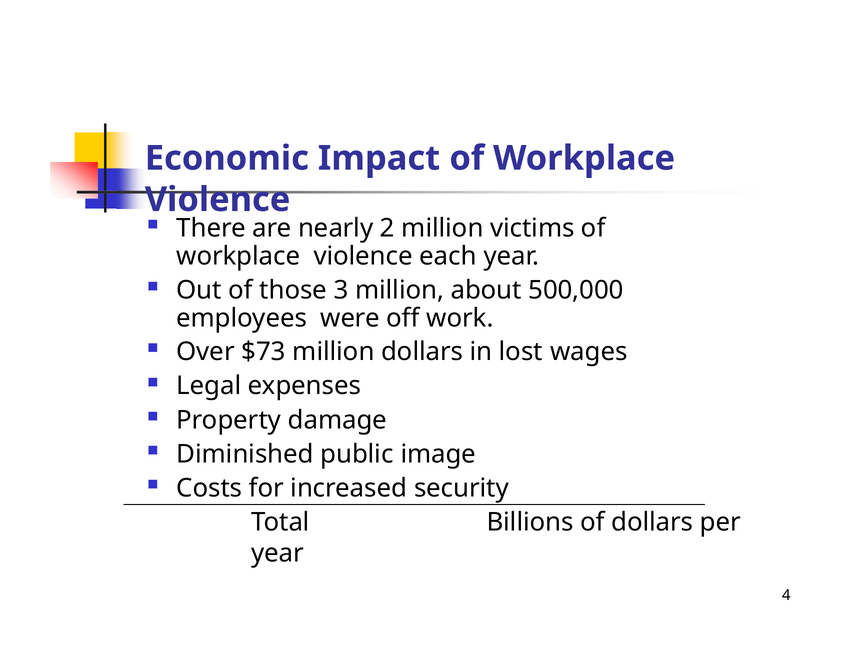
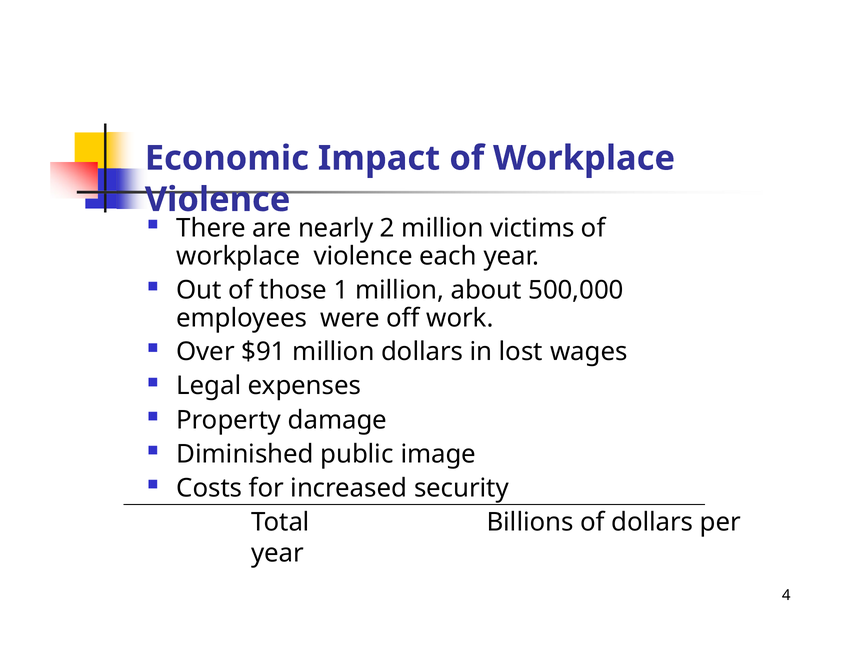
3: 3 -> 1 (341, 290)
$73: $73 -> $91 (264, 352)
